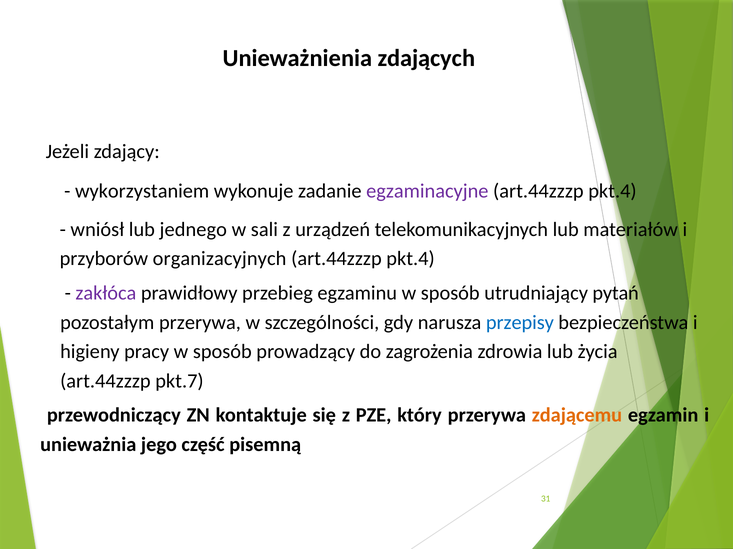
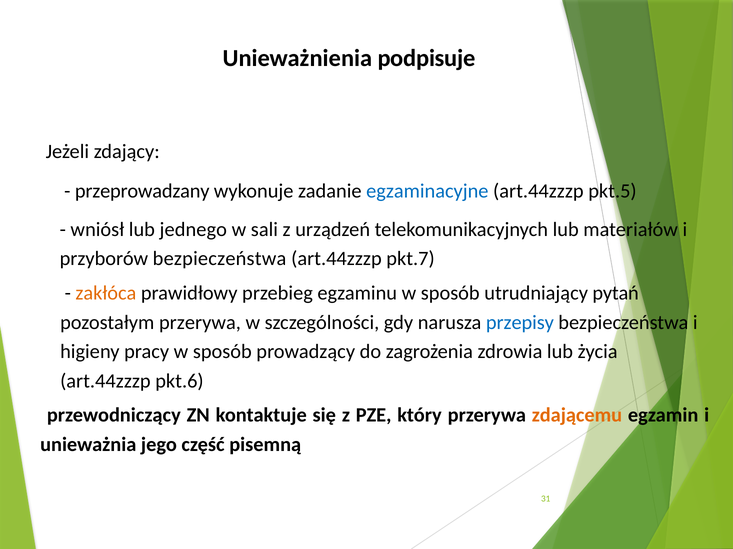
zdających: zdających -> podpisuje (427, 58)
wykorzystaniem: wykorzystaniem -> przeprowadzany (142, 191)
egzaminacyjne colour: purple -> blue (427, 191)
pkt.4: pkt.4 -> pkt.5 (612, 191)
przyborów organizacyjnych: organizacyjnych -> bezpieczeństwa (220, 259)
pkt.4: pkt.4 -> pkt.7 (411, 259)
zakłóca colour: purple -> orange (106, 293)
pkt.7: pkt.7 -> pkt.6 (179, 381)
